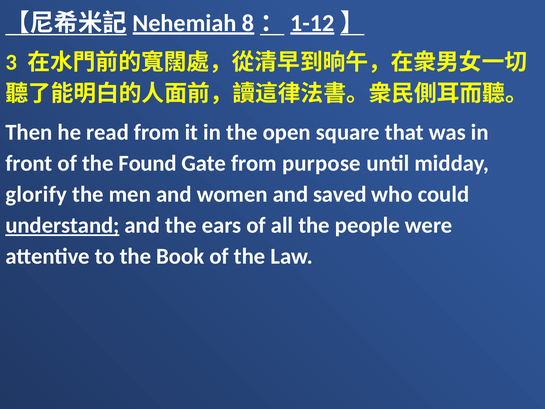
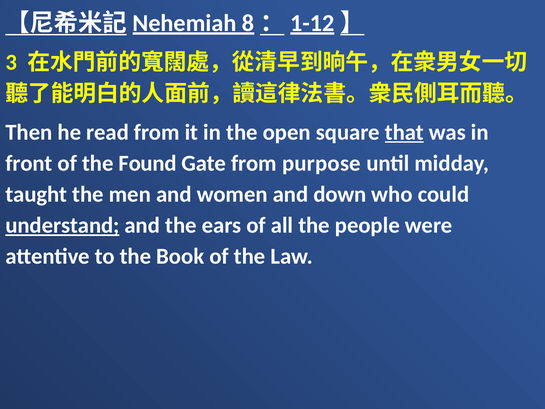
that underline: none -> present (404, 132)
glorify: glorify -> taught (36, 194)
saved: saved -> down (340, 194)
